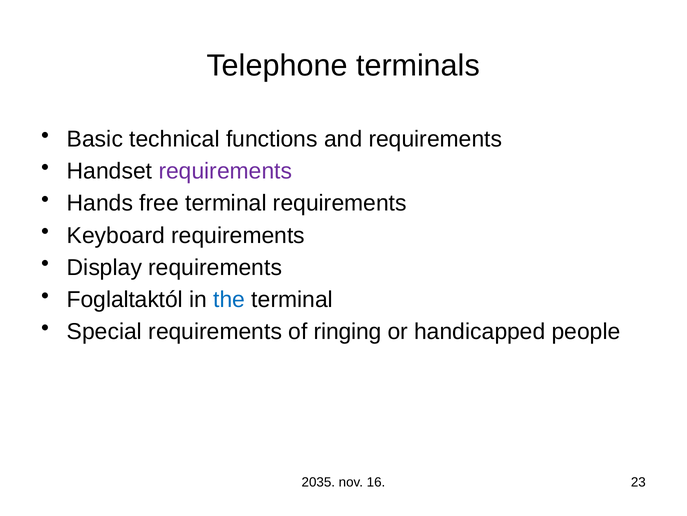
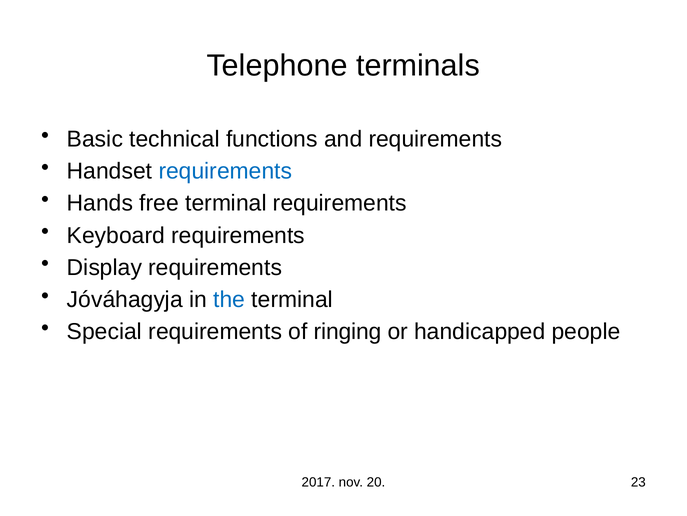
requirements colour: purple -> blue (225, 171)
Foglaltaktól: Foglaltaktól -> Jóváhagyja (125, 299)
2035: 2035 -> 2017 (318, 482)
16: 16 -> 20 (376, 482)
